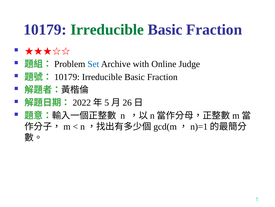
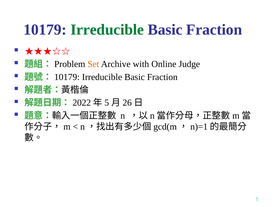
Set colour: blue -> orange (93, 64)
